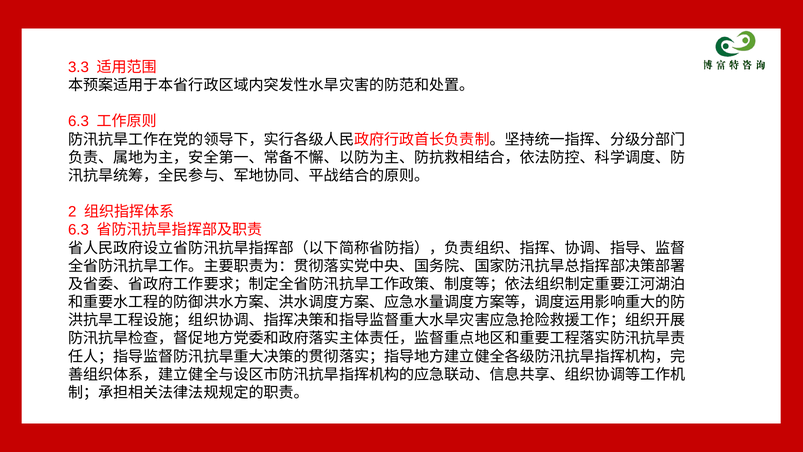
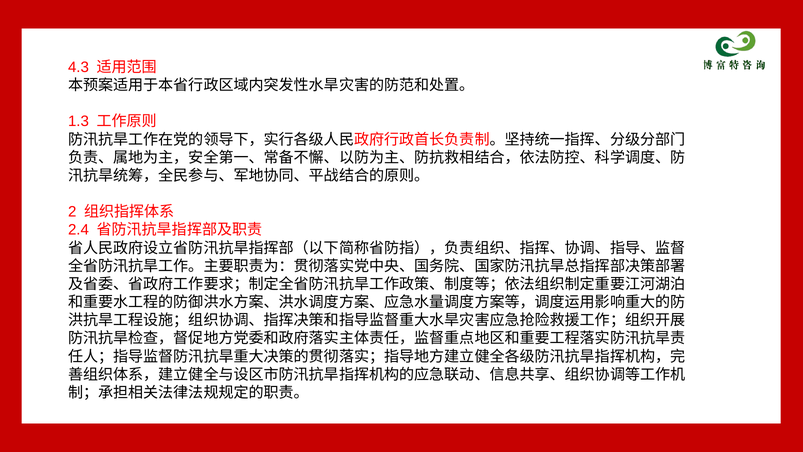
3.3: 3.3 -> 4.3 (78, 67)
6.3: 6.3 -> 1.3 (78, 121)
6.3: 6.3 -> 2.4 (78, 230)
